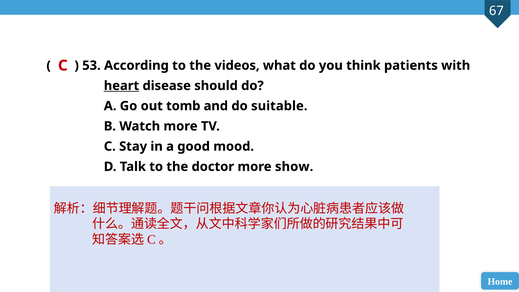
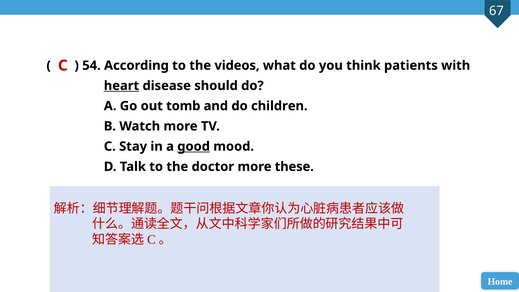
53: 53 -> 54 (91, 65)
suitable: suitable -> children (279, 106)
good underline: none -> present (194, 146)
show: show -> these (294, 167)
